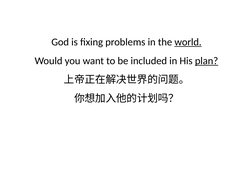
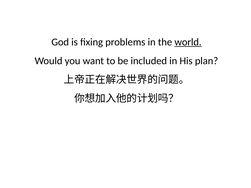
plan underline: present -> none (207, 61)
